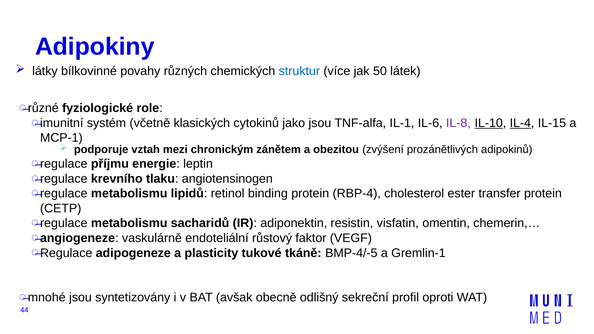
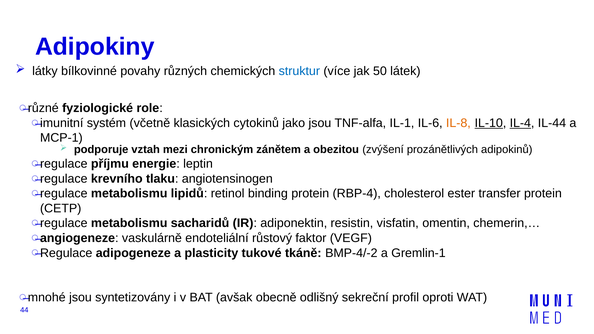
IL-8 colour: purple -> orange (458, 123)
IL-15: IL-15 -> IL-44 (552, 123)
BMP-4/-5: BMP-4/-5 -> BMP-4/-2 (351, 253)
